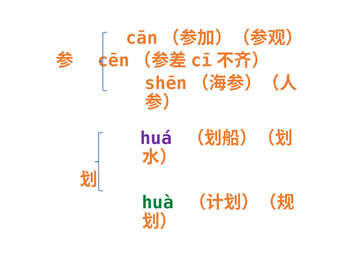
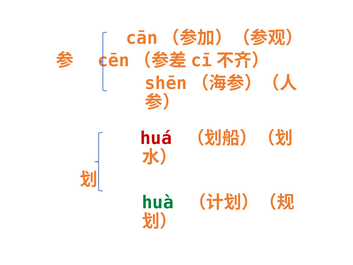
huá colour: purple -> red (156, 138)
